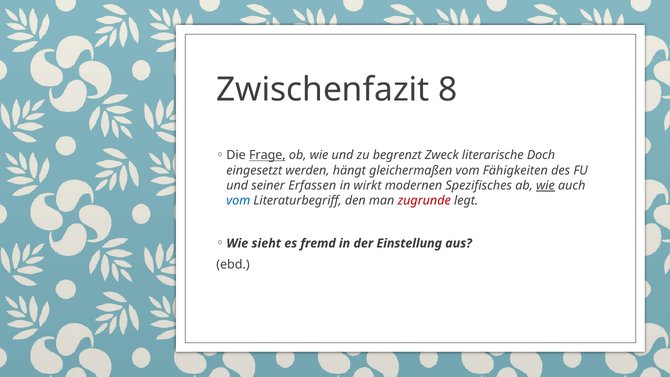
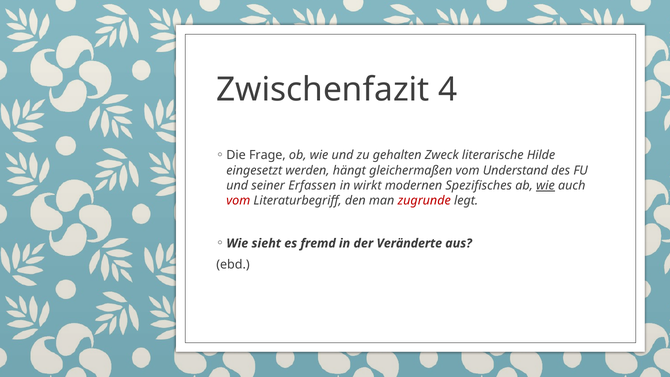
8: 8 -> 4 (448, 90)
Frage underline: present -> none (267, 155)
begrenzt: begrenzt -> gehalten (397, 155)
Doch: Doch -> Hilde (541, 155)
Fähigkeiten: Fähigkeiten -> Understand (515, 170)
vom colour: blue -> red (238, 201)
Einstellung: Einstellung -> Veränderte (409, 243)
